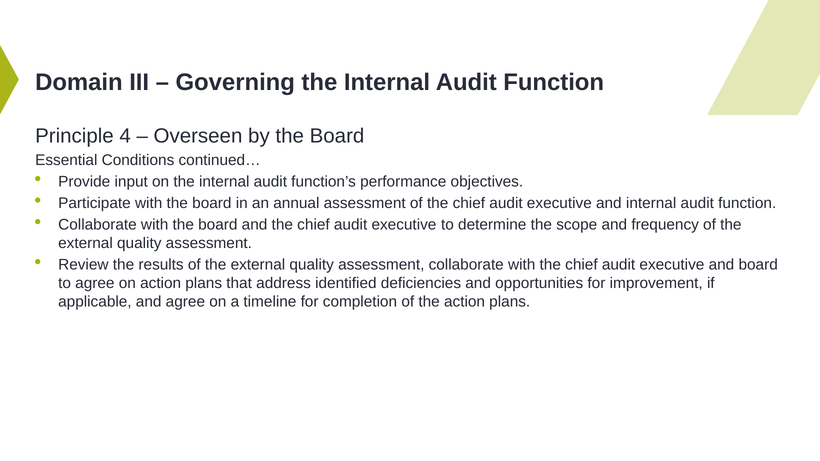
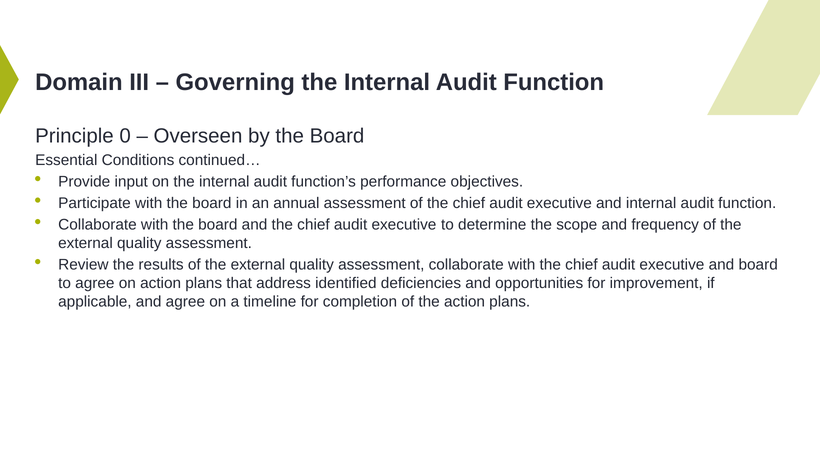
4: 4 -> 0 (125, 136)
